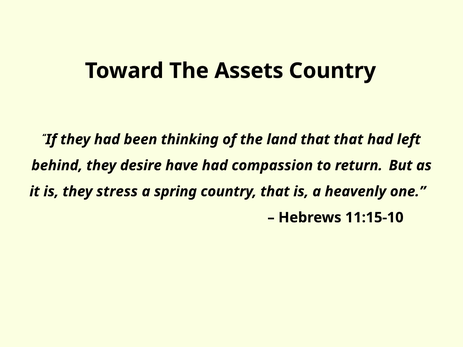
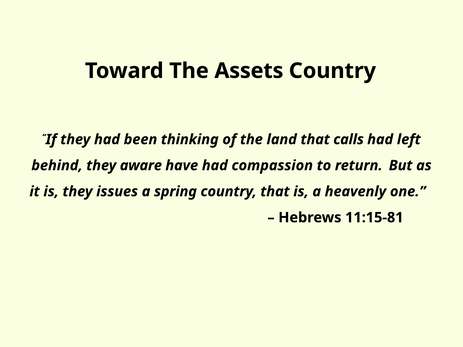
that that: that -> calls (349, 140)
desire: desire -> aware (141, 166)
stress: stress -> issues (117, 192)
11:15-10: 11:15-10 -> 11:15-81 (374, 218)
